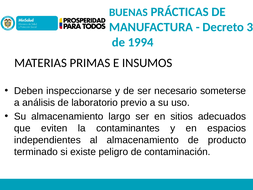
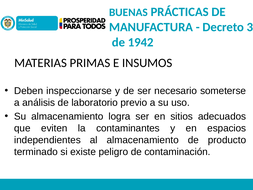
1994: 1994 -> 1942 (141, 42)
largo: largo -> logra (119, 116)
